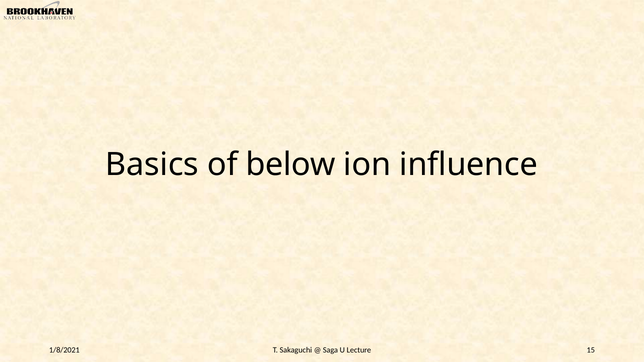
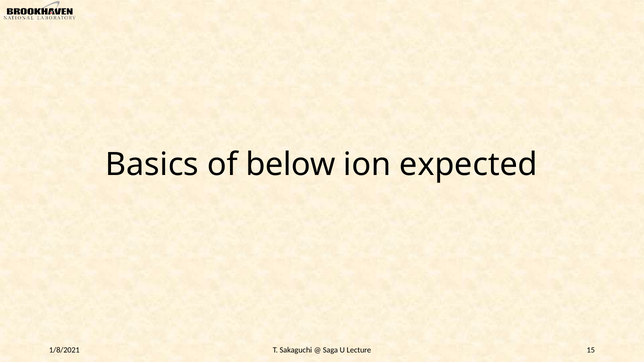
influence: influence -> expected (468, 165)
